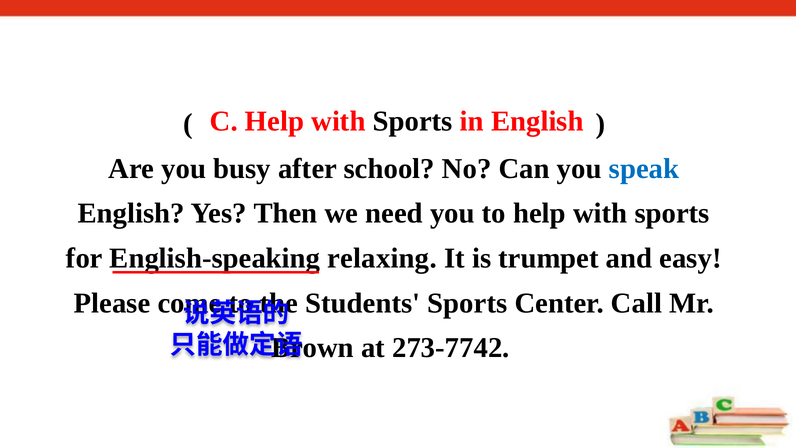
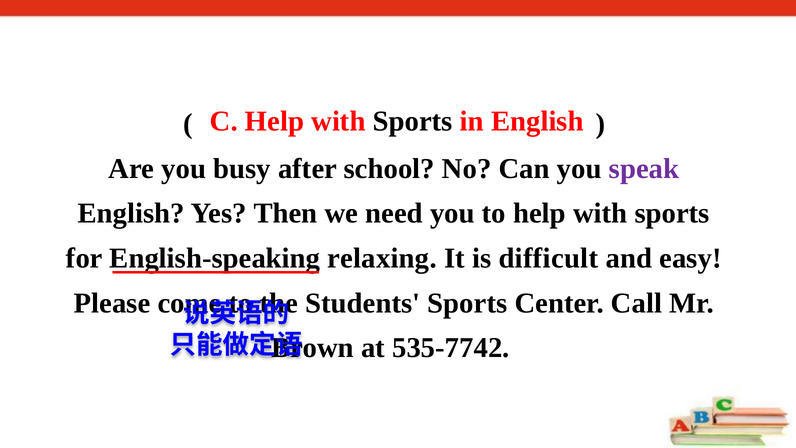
speak colour: blue -> purple (644, 169)
trumpet: trumpet -> difficult (548, 258)
273-7742: 273-7742 -> 535-7742 (451, 348)
